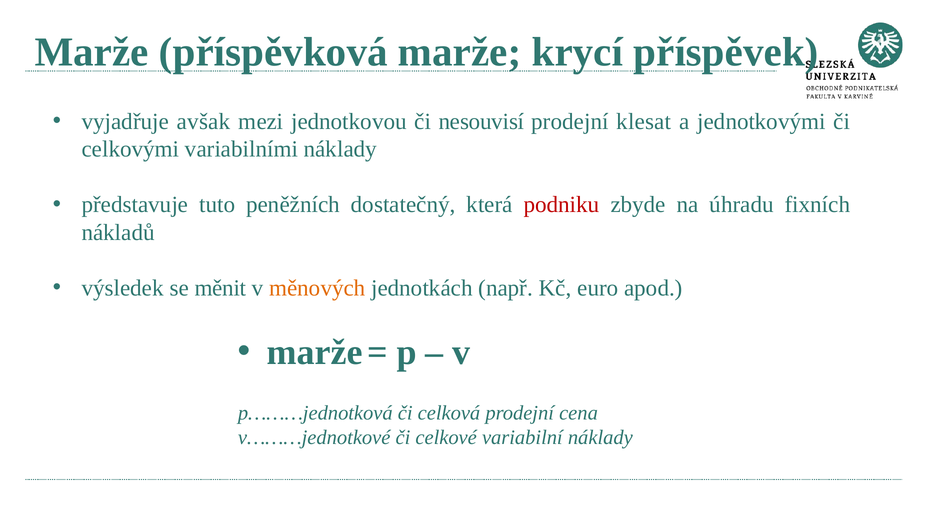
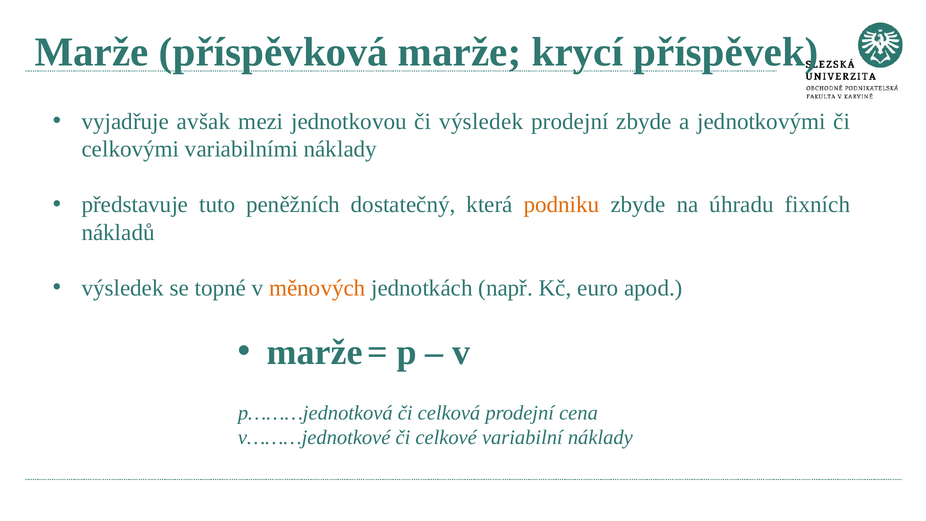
či nesouvisí: nesouvisí -> výsledek (481, 121)
prodejní klesat: klesat -> zbyde (644, 121)
podniku colour: red -> orange (562, 205)
měnit: měnit -> topné (220, 288)
